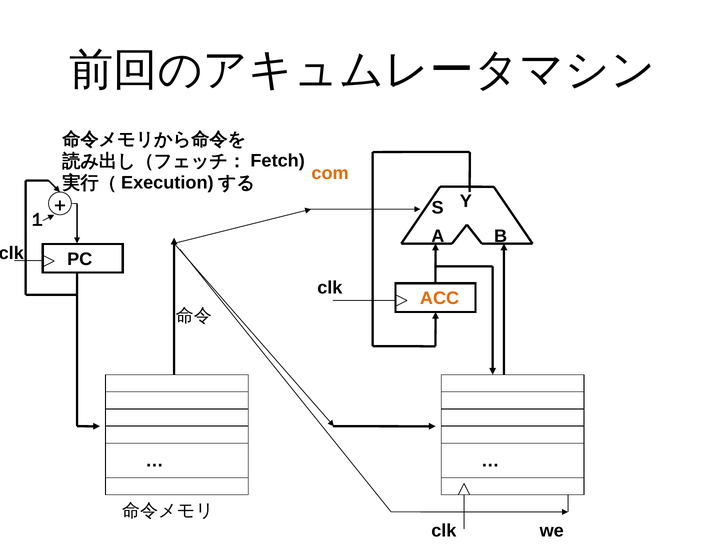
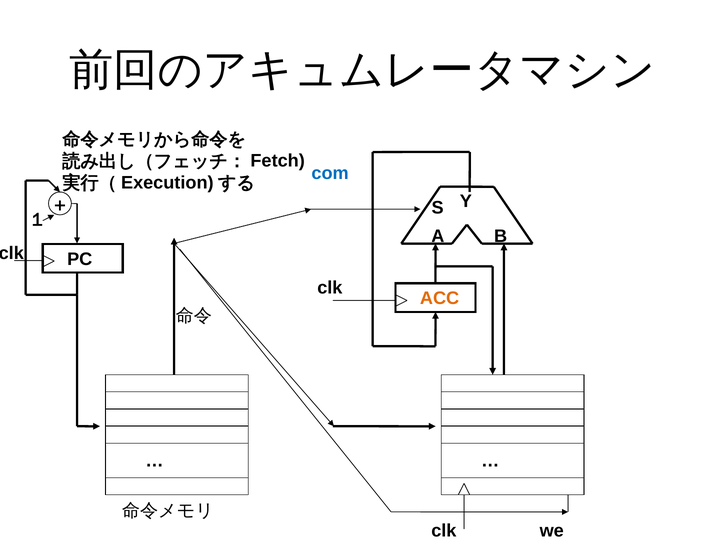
com colour: orange -> blue (330, 173)
